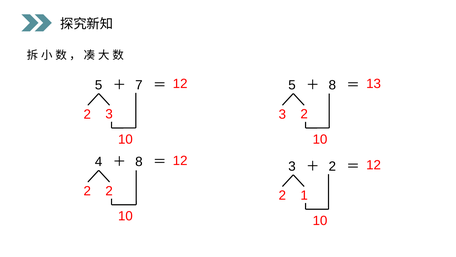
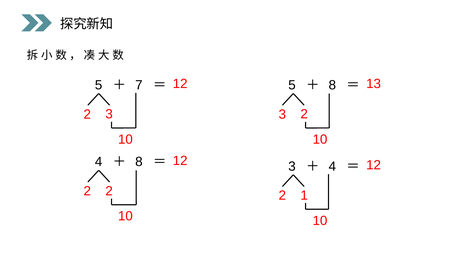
2: 2 -> 4 (332, 166)
